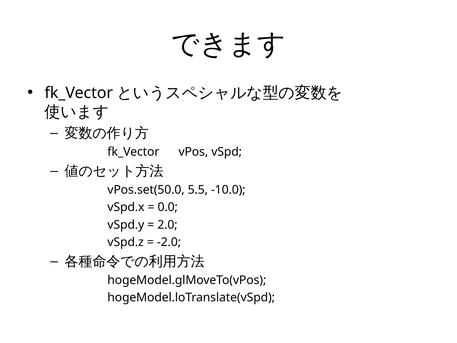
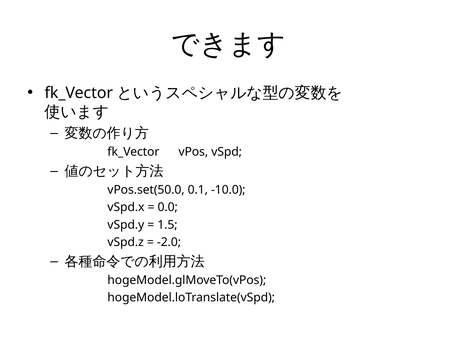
5.5: 5.5 -> 0.1 (198, 190)
2.0: 2.0 -> 1.5 (167, 225)
